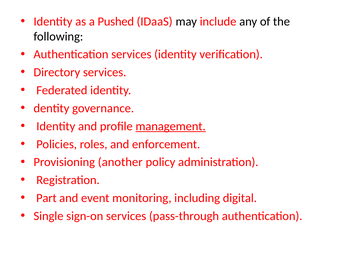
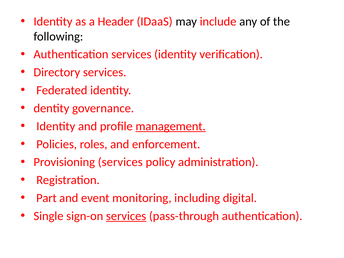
Pushed: Pushed -> Header (116, 22)
Provisioning another: another -> services (120, 162)
services underline: none -> present (126, 216)
